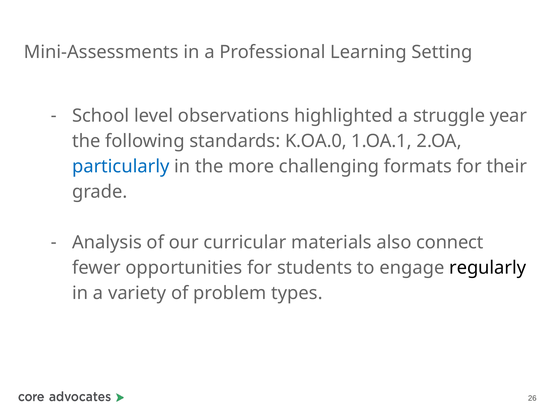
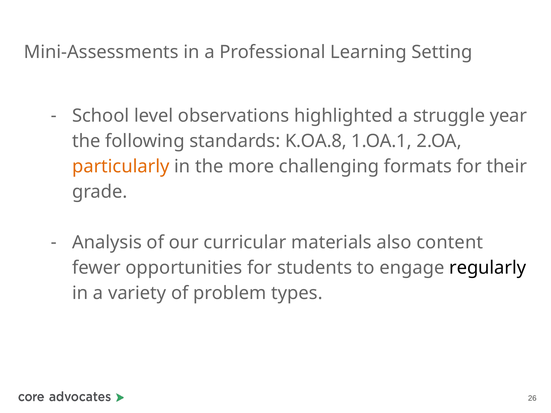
K.OA.0: K.OA.0 -> K.OA.8 (316, 141)
particularly colour: blue -> orange (121, 166)
connect: connect -> content (450, 242)
